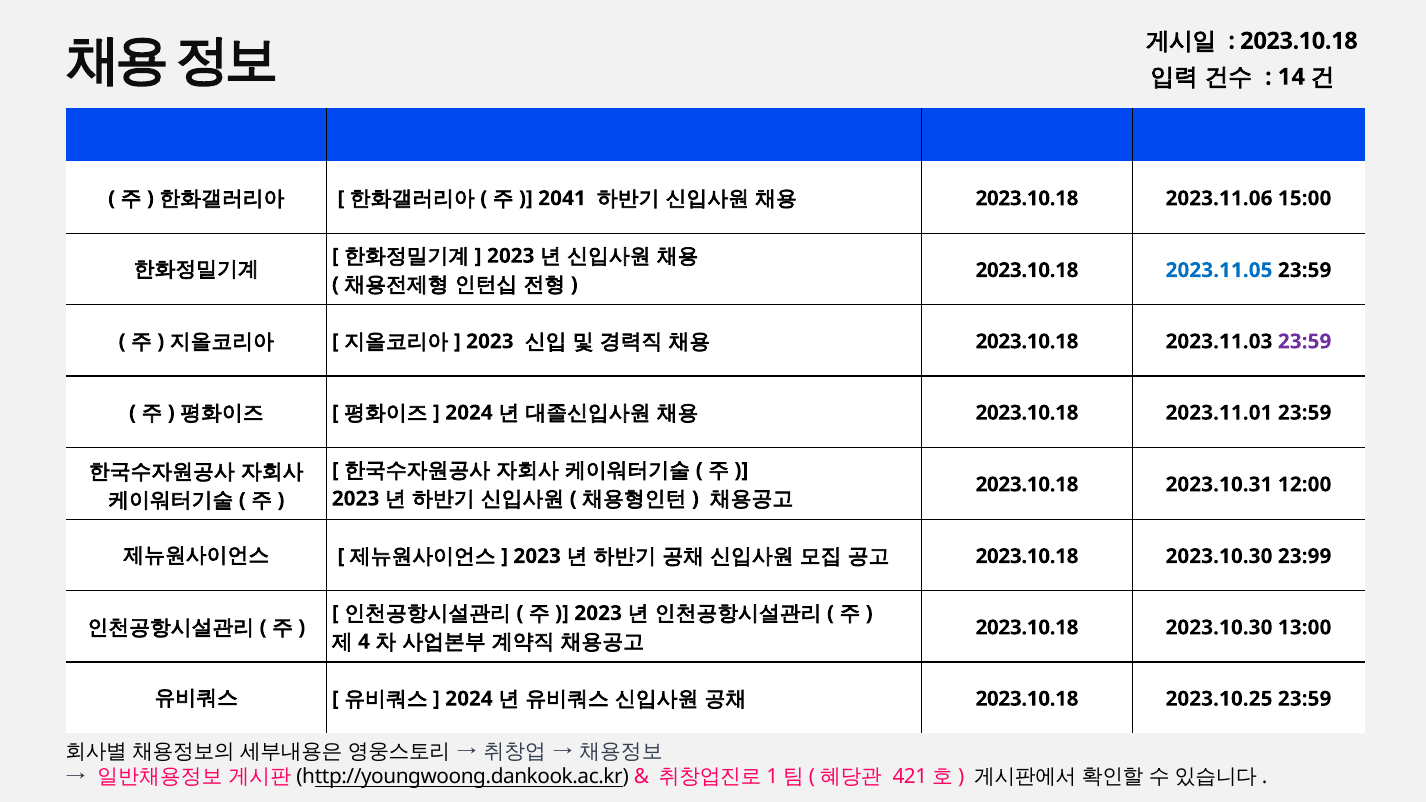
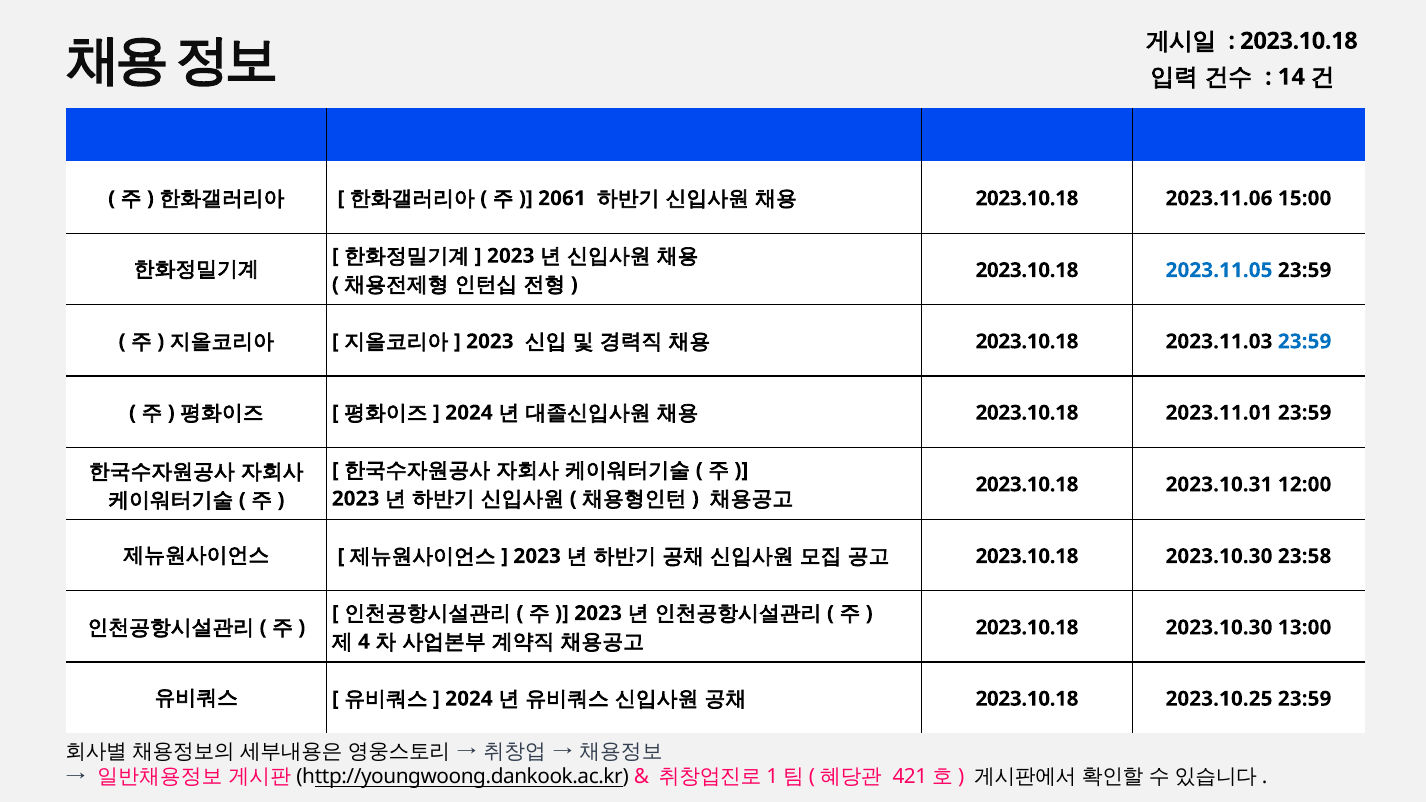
2041: 2041 -> 2061 (562, 198)
23:59 colour: purple -> blue (1305, 342)
23:99: 23:99 -> 23:58 (1305, 556)
